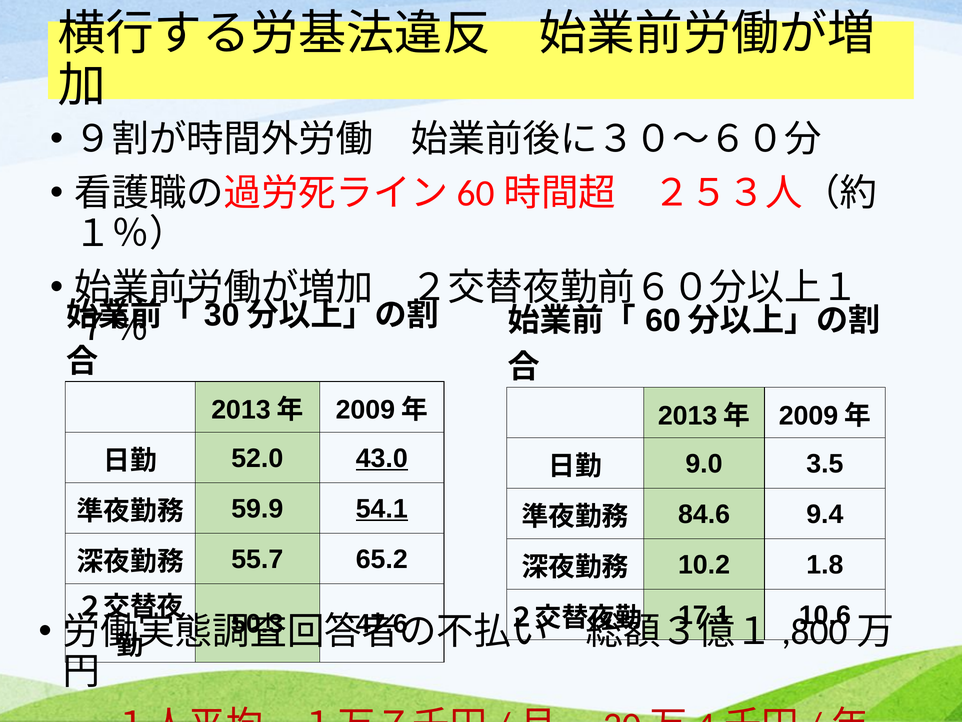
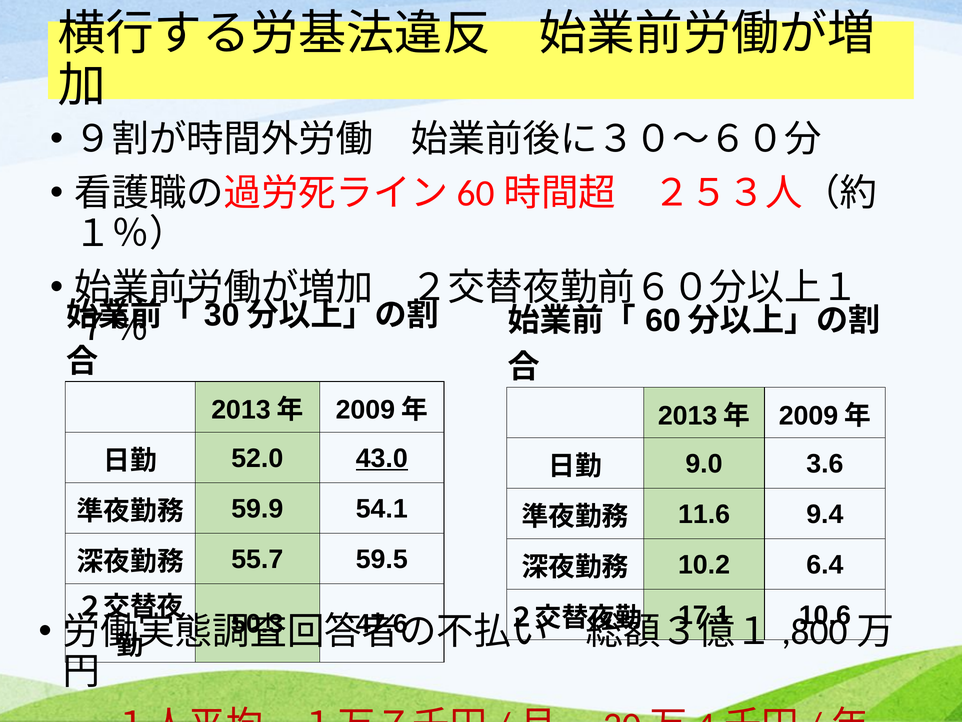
3.5: 3.5 -> 3.6 (825, 464)
54.1 underline: present -> none (382, 508)
84.6: 84.6 -> 11.6 (704, 514)
65.2: 65.2 -> 59.5 (382, 559)
1.8: 1.8 -> 6.4 (825, 565)
